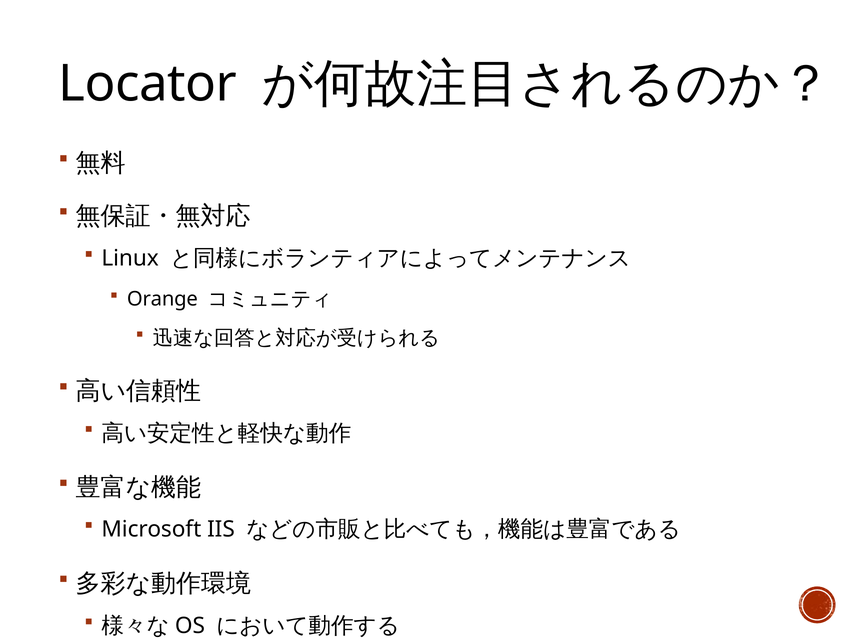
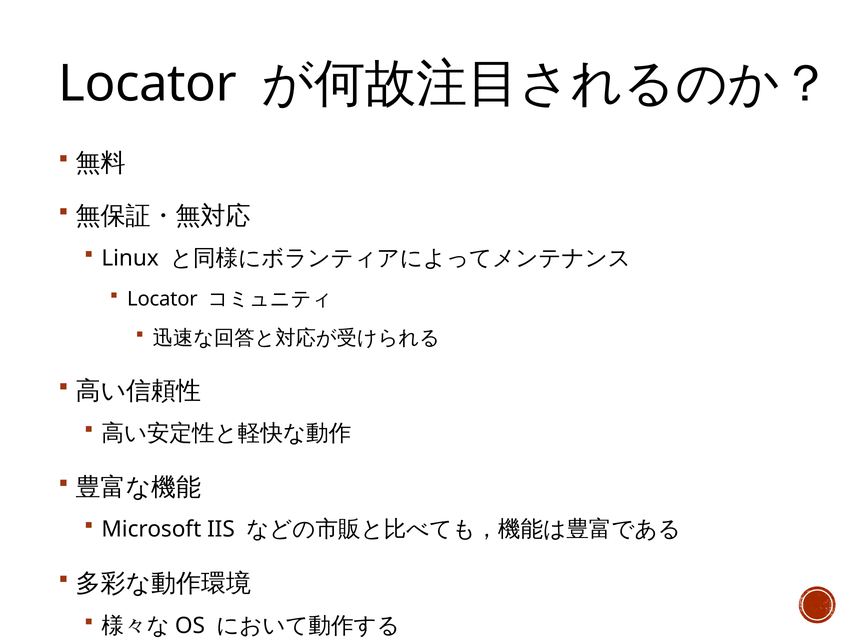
Orange: Orange -> Locator (162, 299)
